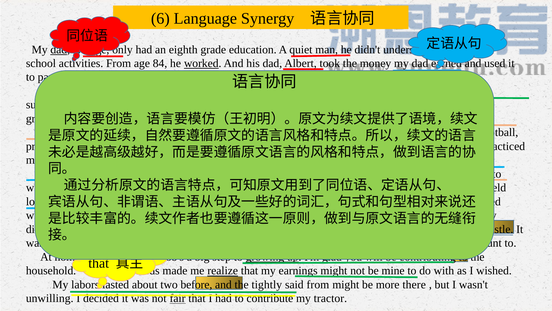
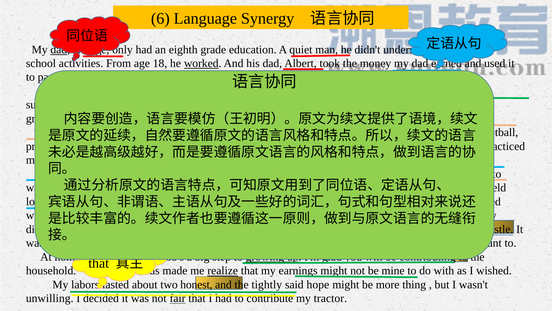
84: 84 -> 18 (160, 63)
two before: before -> honest (196, 284)
said from: from -> hope (318, 284)
there: there -> thing (414, 284)
